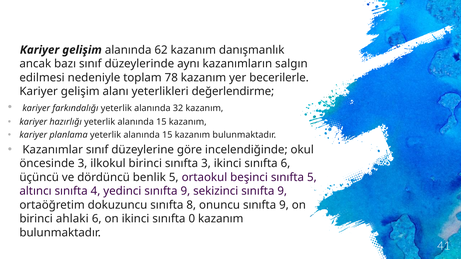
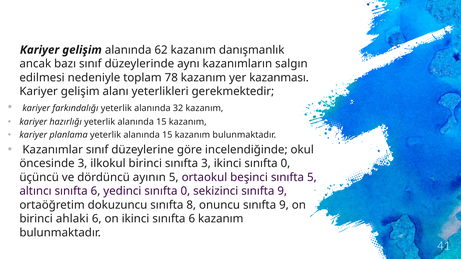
becerilerle: becerilerle -> kazanması (279, 78)
değerlendirme: değerlendirme -> gerekmektedir (233, 91)
ikinci sınıfta 6: 6 -> 0 (285, 164)
benlik: benlik -> ayının (149, 178)
altıncı sınıfta 4: 4 -> 6 (96, 191)
yedinci sınıfta 9: 9 -> 0 (185, 191)
ikinci sınıfta 0: 0 -> 6 (192, 219)
